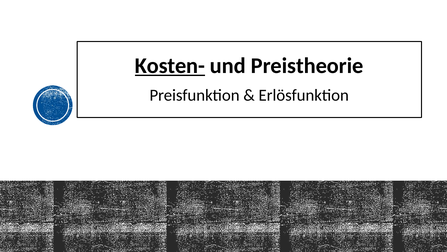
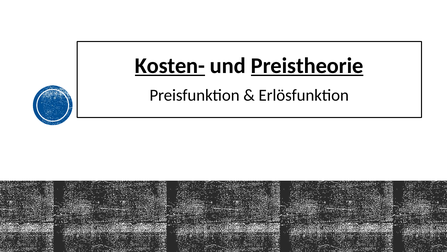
Preistheorie underline: none -> present (307, 66)
